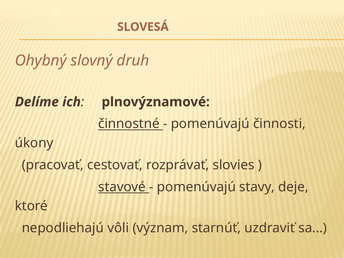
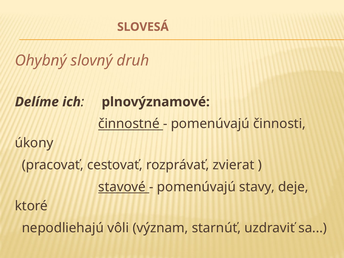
slovies: slovies -> zvierat (234, 165)
